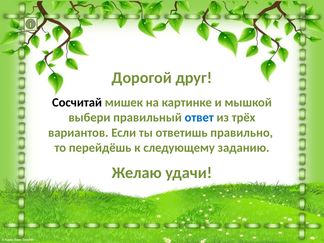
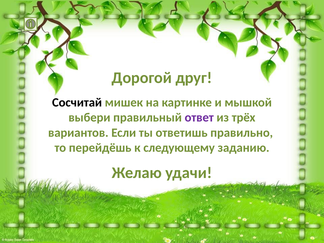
ответ colour: blue -> purple (199, 118)
